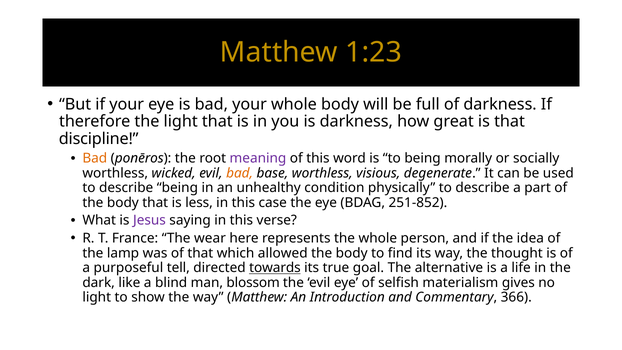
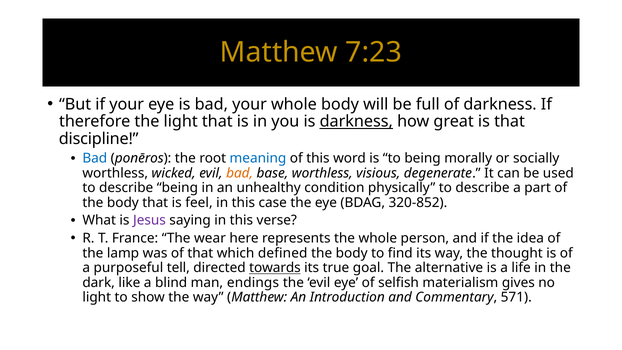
1:23: 1:23 -> 7:23 (374, 52)
darkness underline: none -> present (356, 122)
Bad colour: orange -> blue (95, 158)
meaning colour: purple -> blue (258, 158)
less: less -> feel (199, 202)
251-852: 251-852 -> 320-852 (418, 202)
allowed: allowed -> defined (283, 253)
blossom: blossom -> endings (253, 282)
366: 366 -> 571 (516, 297)
